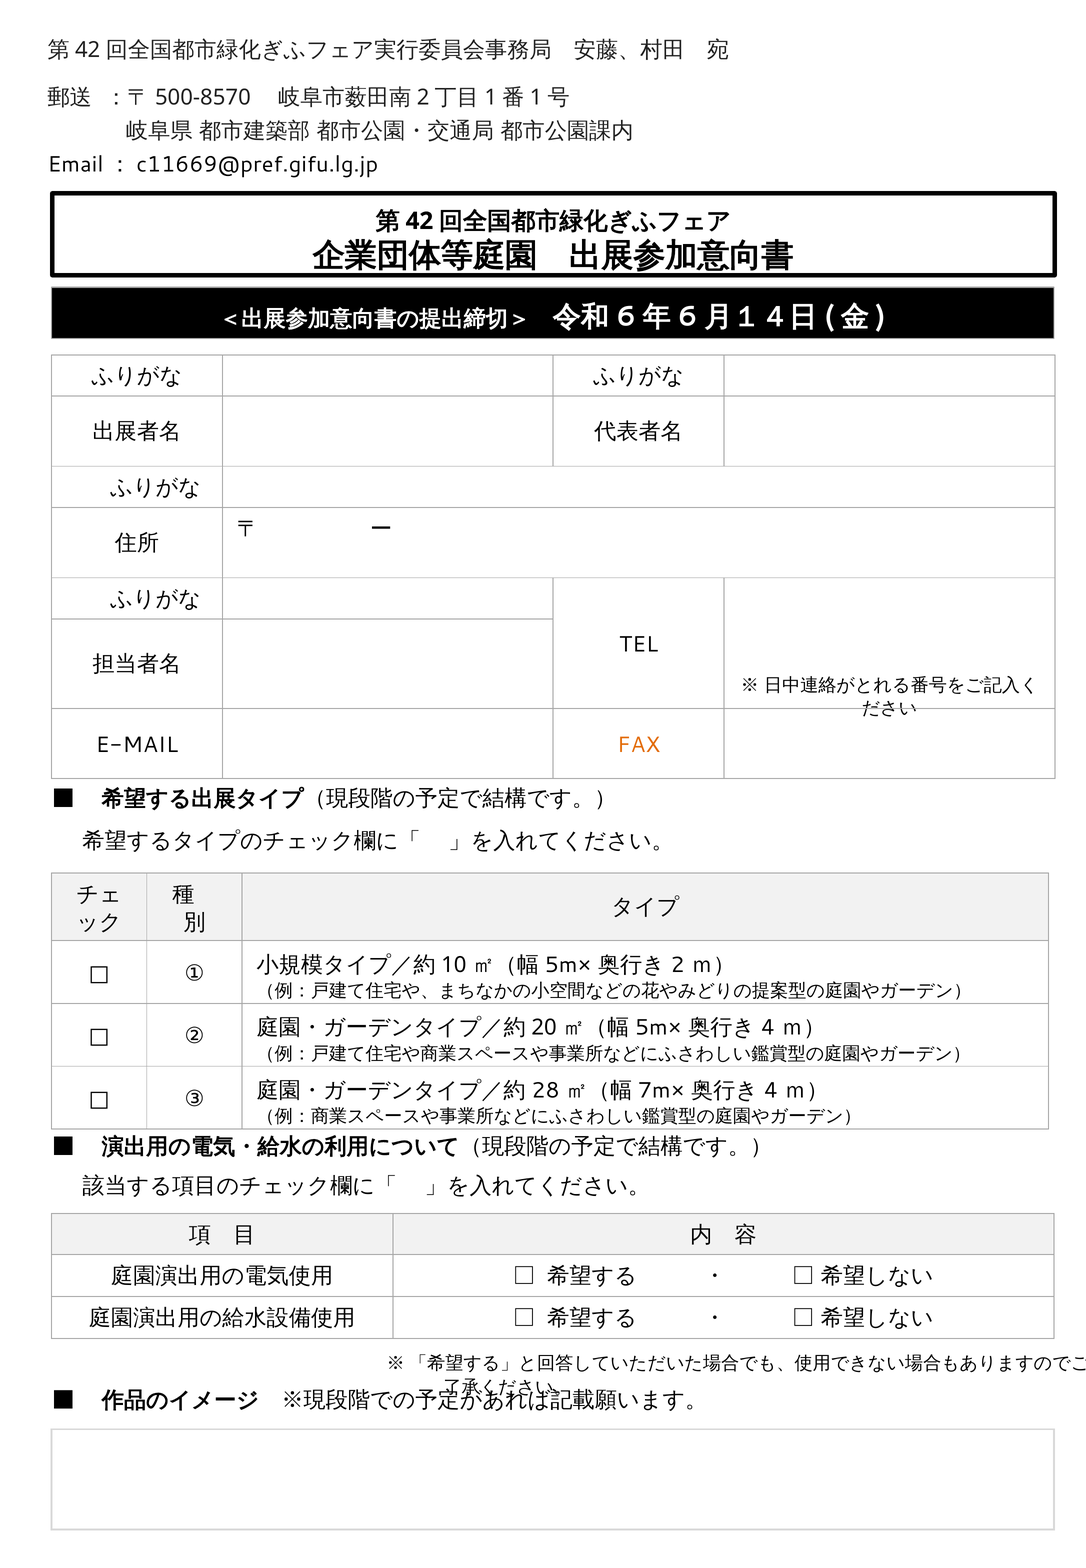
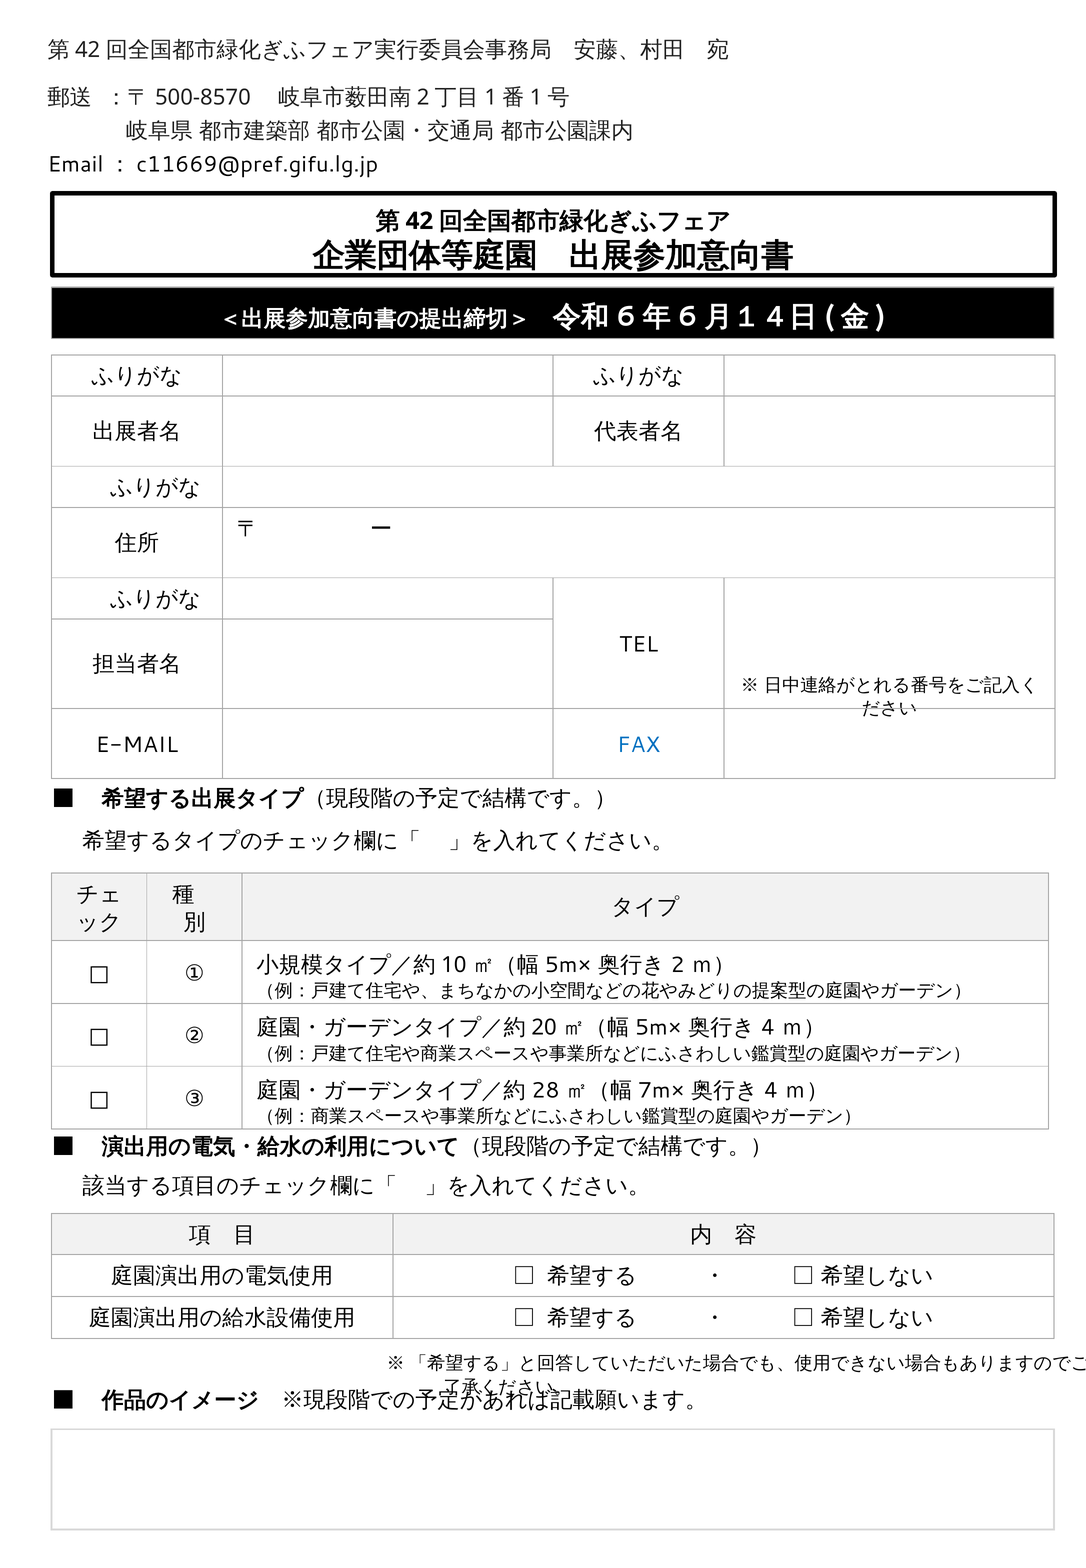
FAX colour: orange -> blue (639, 745)
